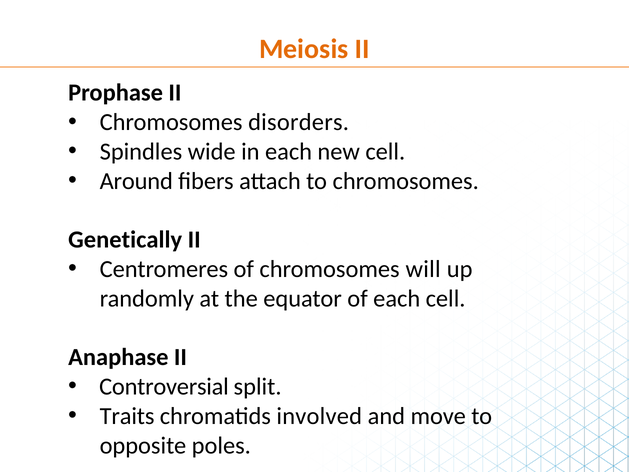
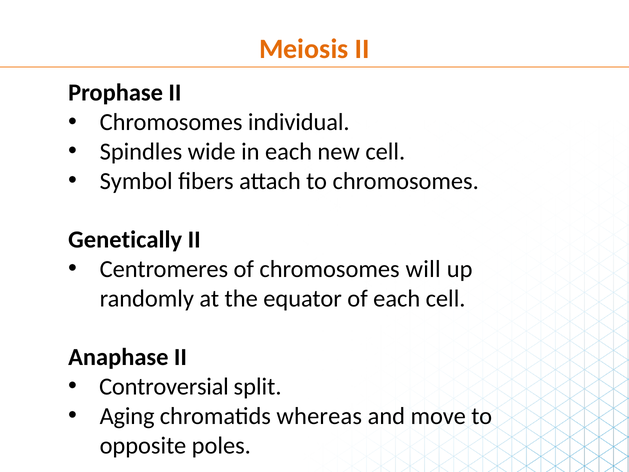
disorders: disorders -> individual (299, 122)
Around: Around -> Symbol (136, 181)
Traits: Traits -> Aging (127, 416)
involved: involved -> whereas (319, 416)
